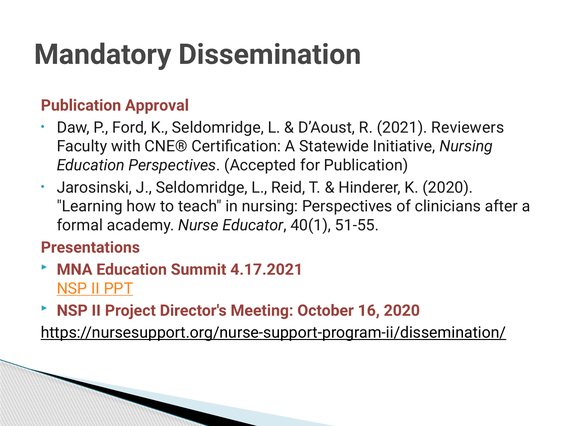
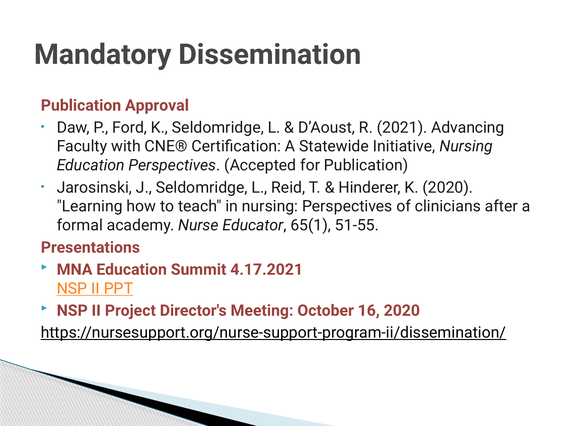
Reviewers: Reviewers -> Advancing (468, 127)
40(1: 40(1 -> 65(1 (311, 225)
